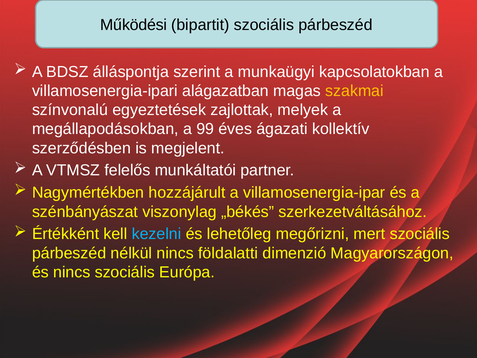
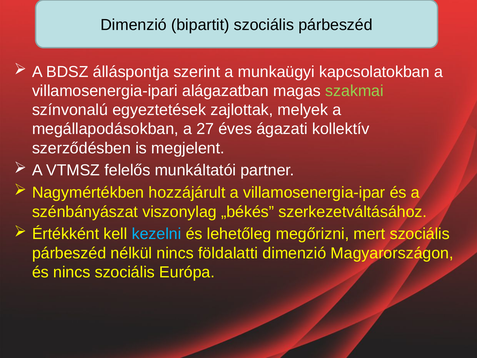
Működési: Működési -> Dimenzió (134, 25)
szakmai colour: yellow -> light green (354, 91)
99: 99 -> 27 (205, 129)
